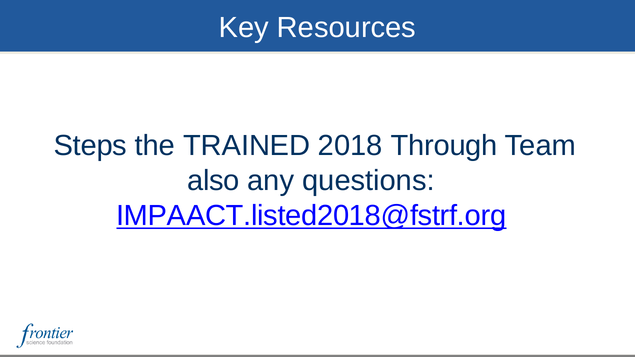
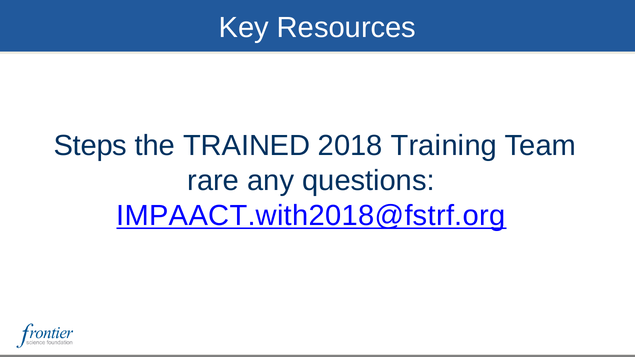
Through: Through -> Training (444, 146)
also: also -> rare (213, 181)
IMPAACT.listed2018@fstrf.org: IMPAACT.listed2018@fstrf.org -> IMPAACT.with2018@fstrf.org (311, 216)
